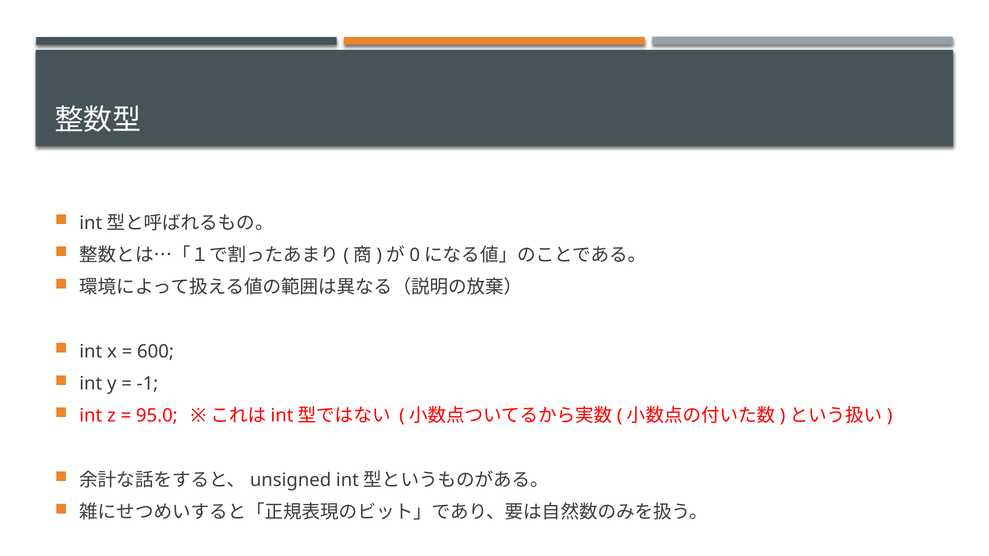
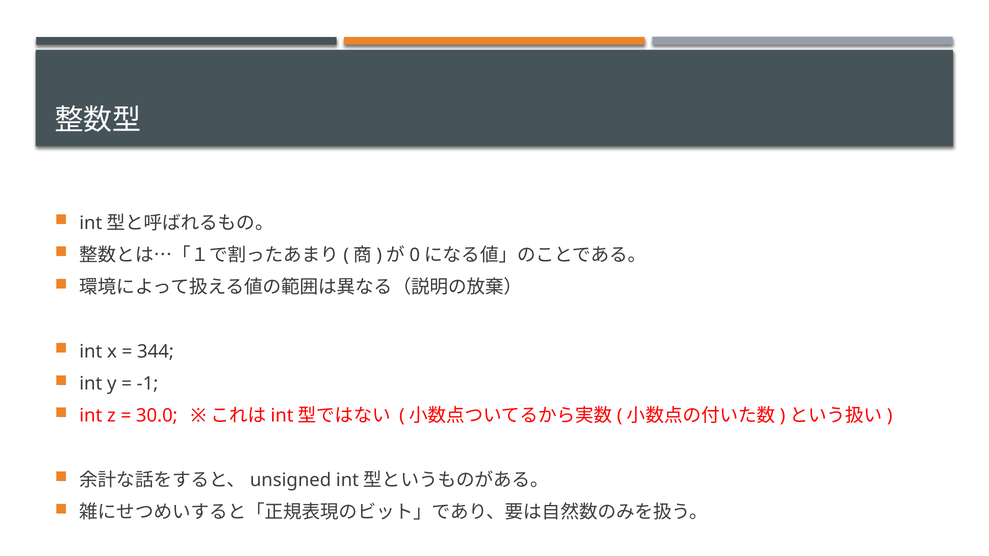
600: 600 -> 344 (155, 352)
95.0: 95.0 -> 30.0 (157, 416)
